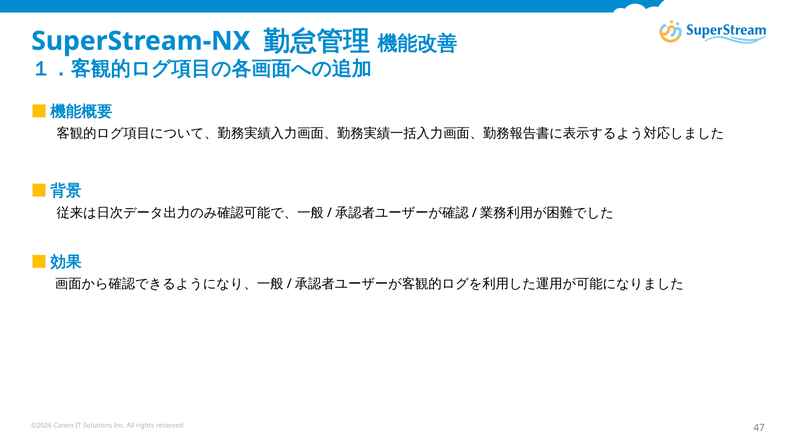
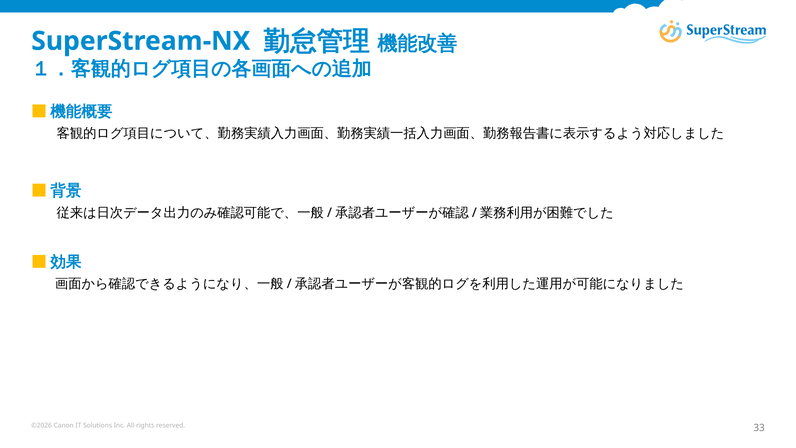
47: 47 -> 33 (759, 428)
